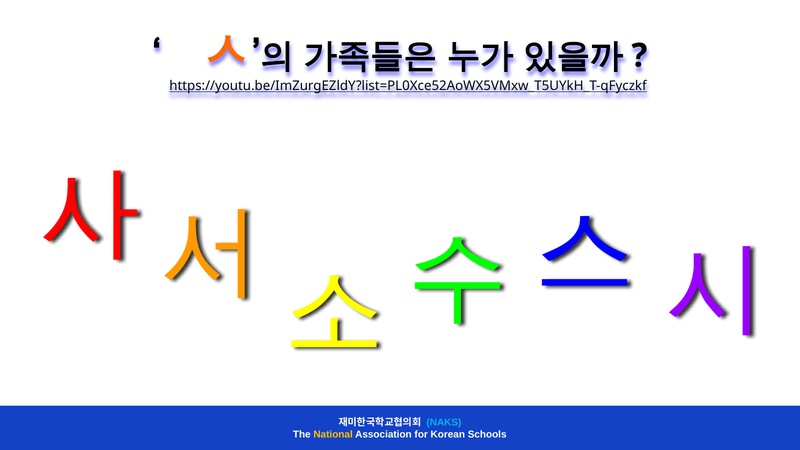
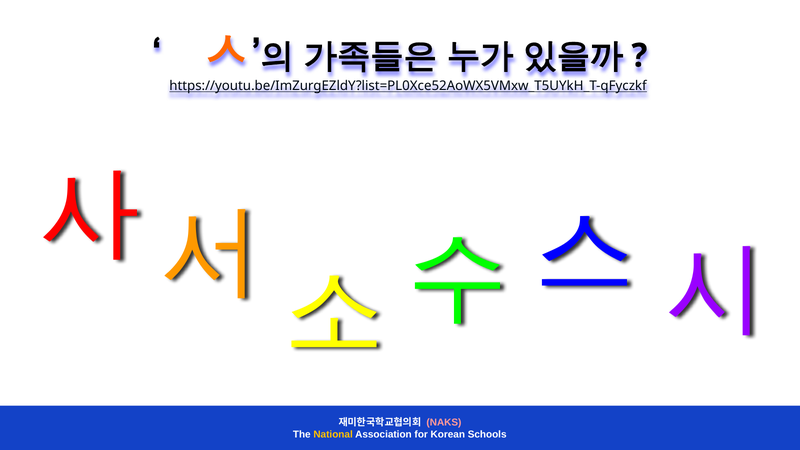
NAKS colour: light blue -> pink (444, 423)
